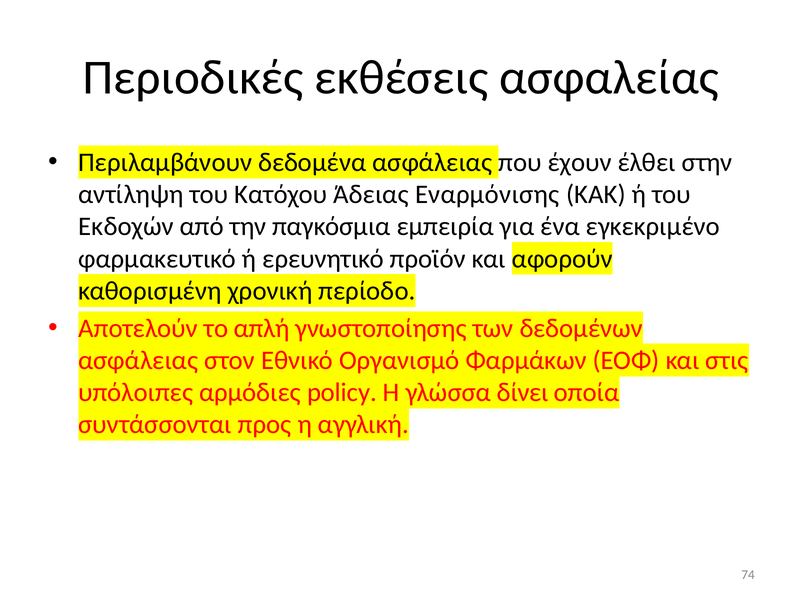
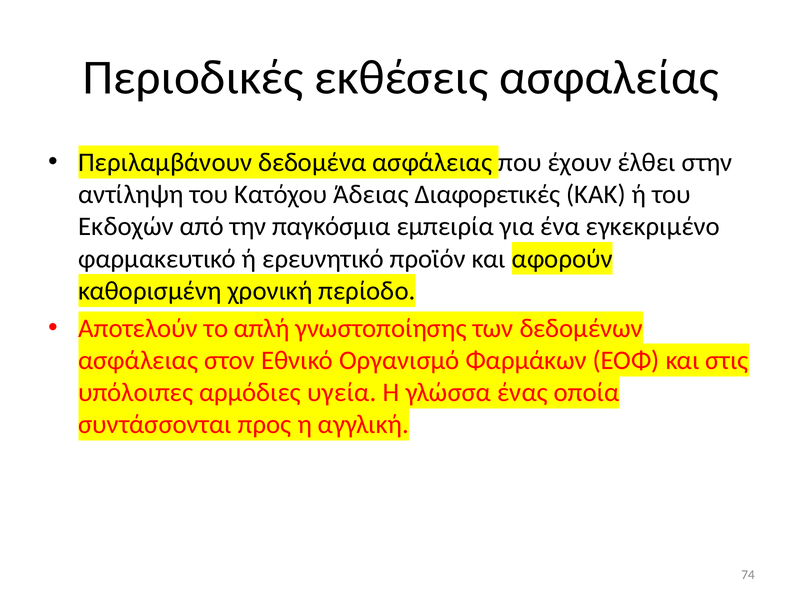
Εναρμόνισης: Εναρμόνισης -> Διαφορετικές (487, 195)
policy: policy -> υγεία (342, 393)
δίνει: δίνει -> ένας (523, 393)
